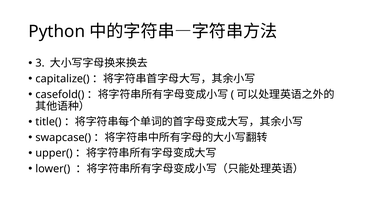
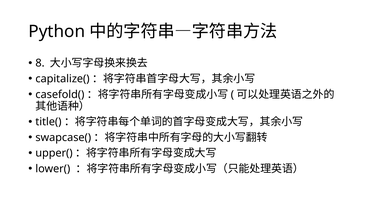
3: 3 -> 8 (40, 63)
